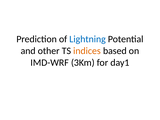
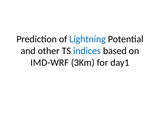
indices colour: orange -> blue (87, 51)
